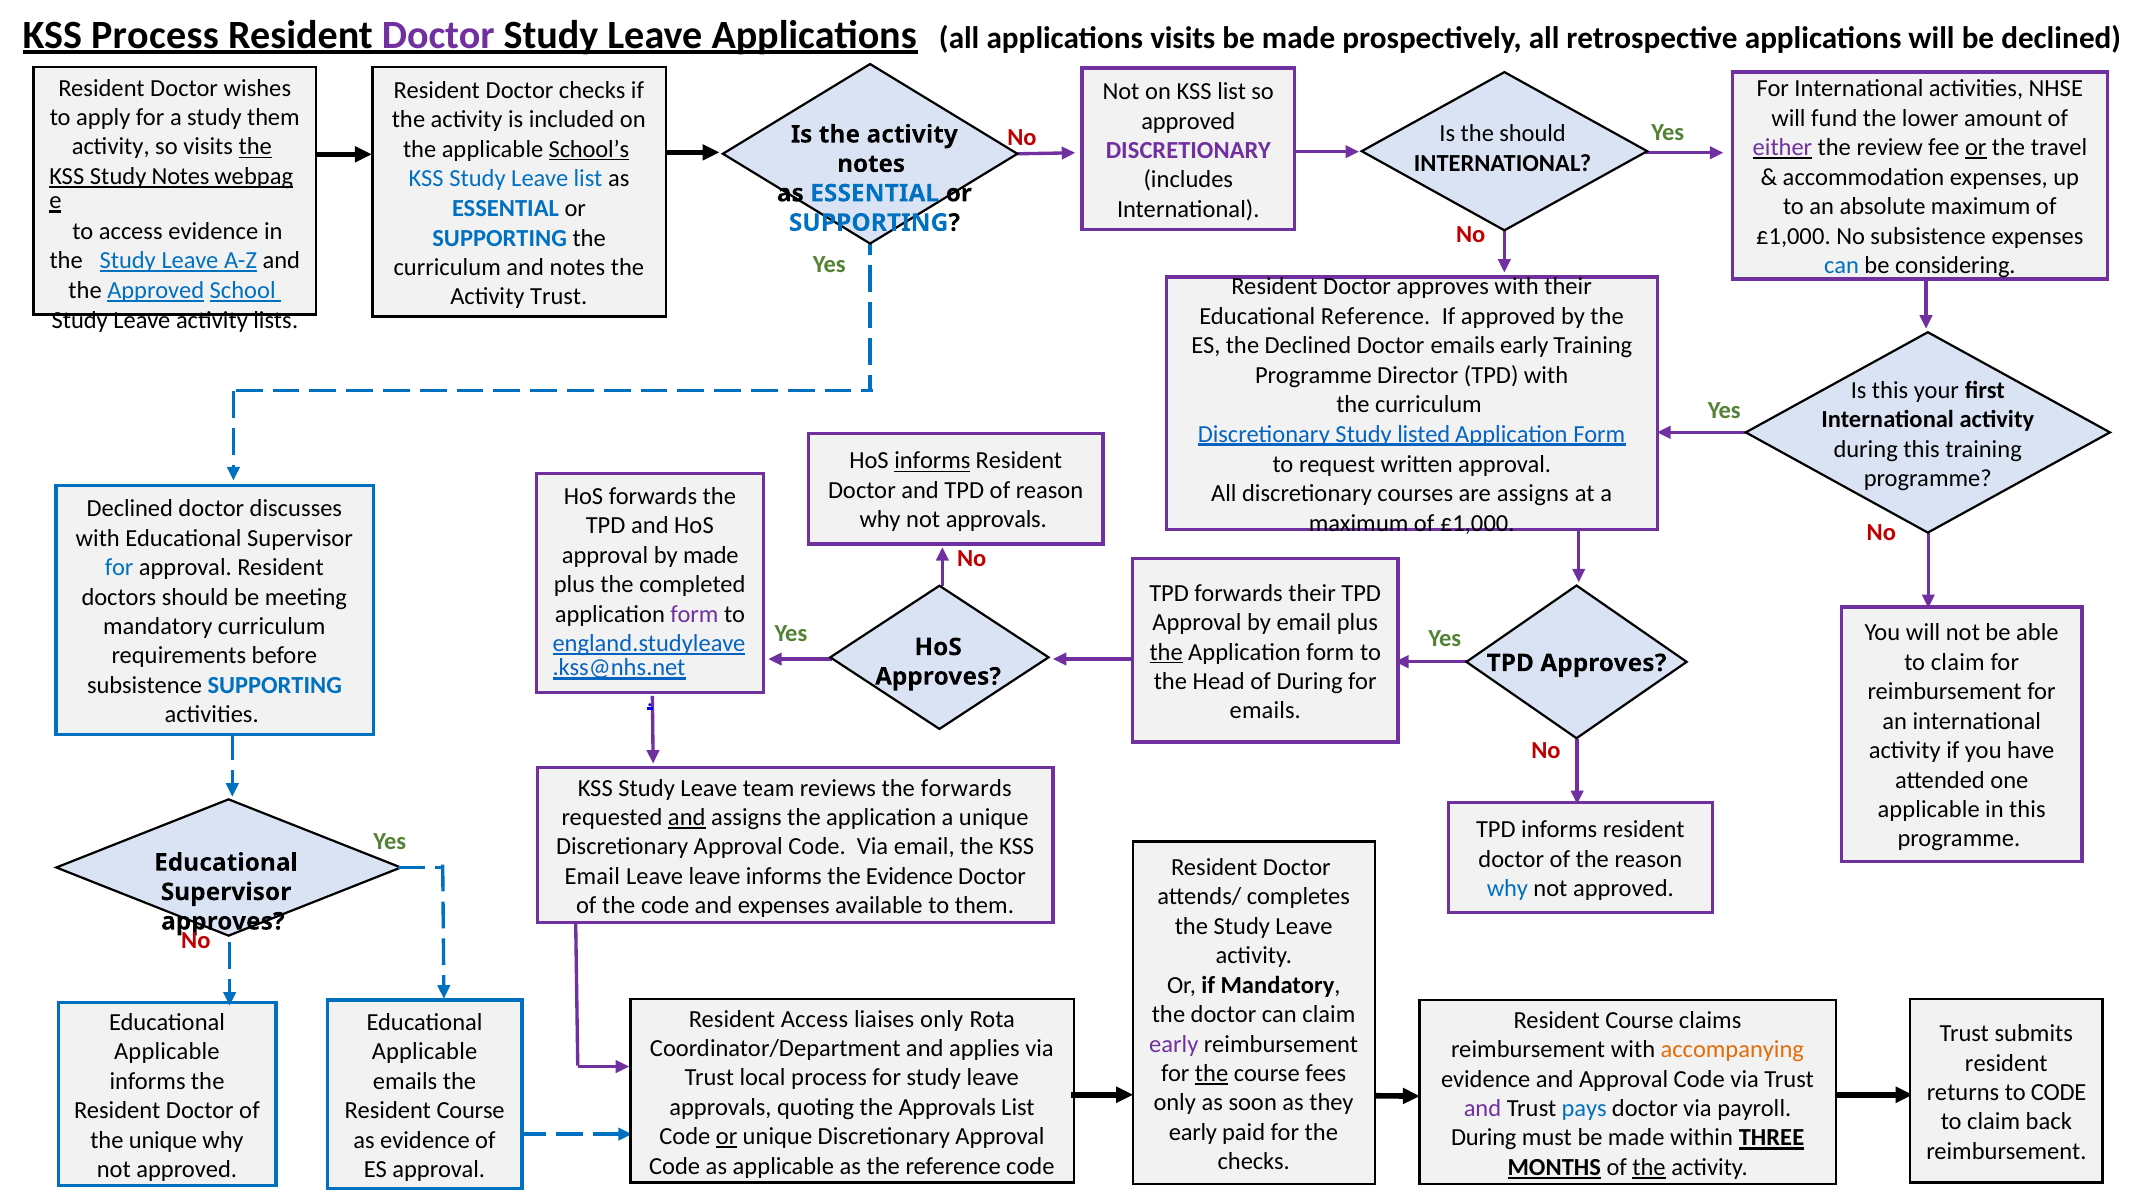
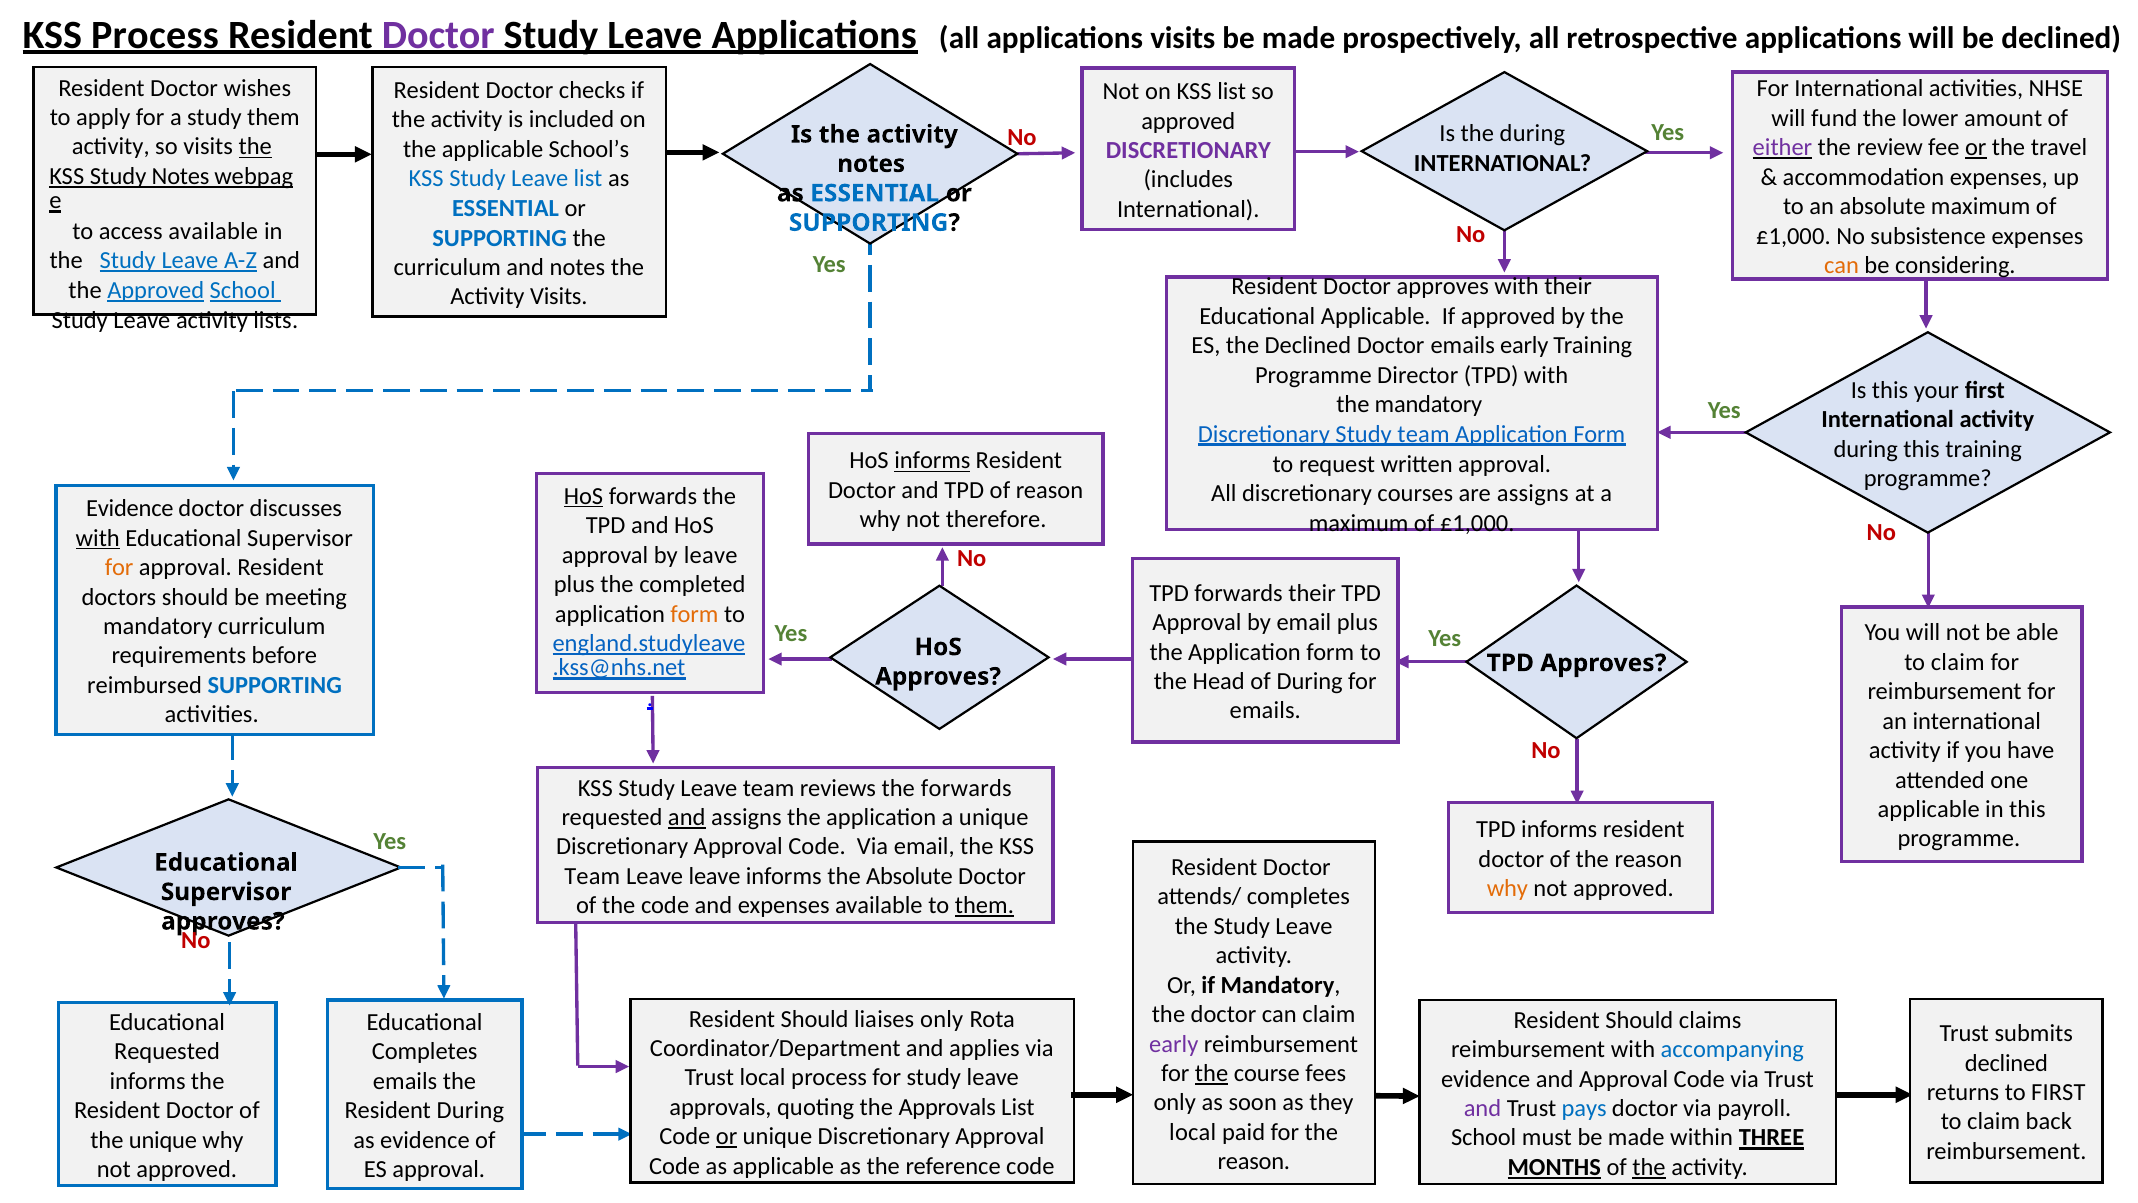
the should: should -> during (1532, 134)
School’s underline: present -> none (589, 149)
access evidence: evidence -> available (213, 231)
can colour: blue -> orange (1842, 265)
Trust: Trust -> Visits (559, 297)
Educational Reference: Reference -> Applicable (1376, 316)
curriculum: curriculum -> mandatory (1428, 404)
Study listed: listed -> team (1424, 434)
HoS underline: none -> present (584, 496)
Declined: Declined -> Evidence (130, 509)
not approvals: approvals -> therefore (996, 520)
with underline: none -> present (98, 538)
by made: made -> leave (711, 555)
for colour: blue -> orange (119, 567)
form colour: purple -> orange (694, 614)
the underline: present -> none (1166, 652)
subsistence: subsistence -> reimbursed (144, 685)
Email: Email -> Team (592, 876)
the Evidence: Evidence -> Absolute (910, 876)
why colour: blue -> orange (1507, 888)
them underline: none -> present (984, 905)
Access: Access -> Should (815, 1019)
Course: Course -> Should (1639, 1020)
accompanying colour: orange -> blue (1732, 1049)
Applicable: Applicable -> Requested (167, 1051)
Applicable: Applicable -> Completes (425, 1051)
resident: resident -> declined (2006, 1063)
to CODE: CODE -> FIRST (2058, 1092)
Course: Course -> During (470, 1110)
early: early -> local (1193, 1132)
During: During -> School (1484, 1138)
checks: checks -> reason (1254, 1161)
